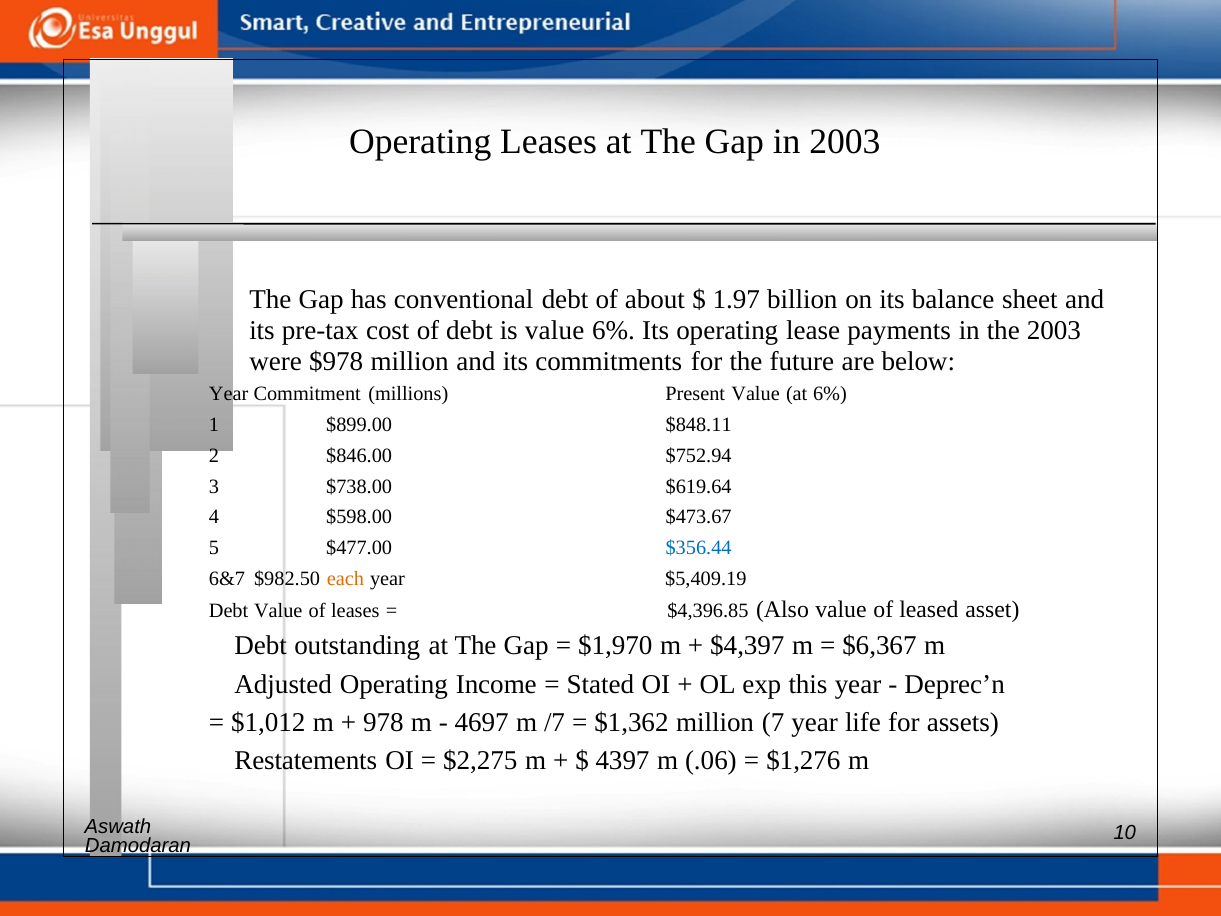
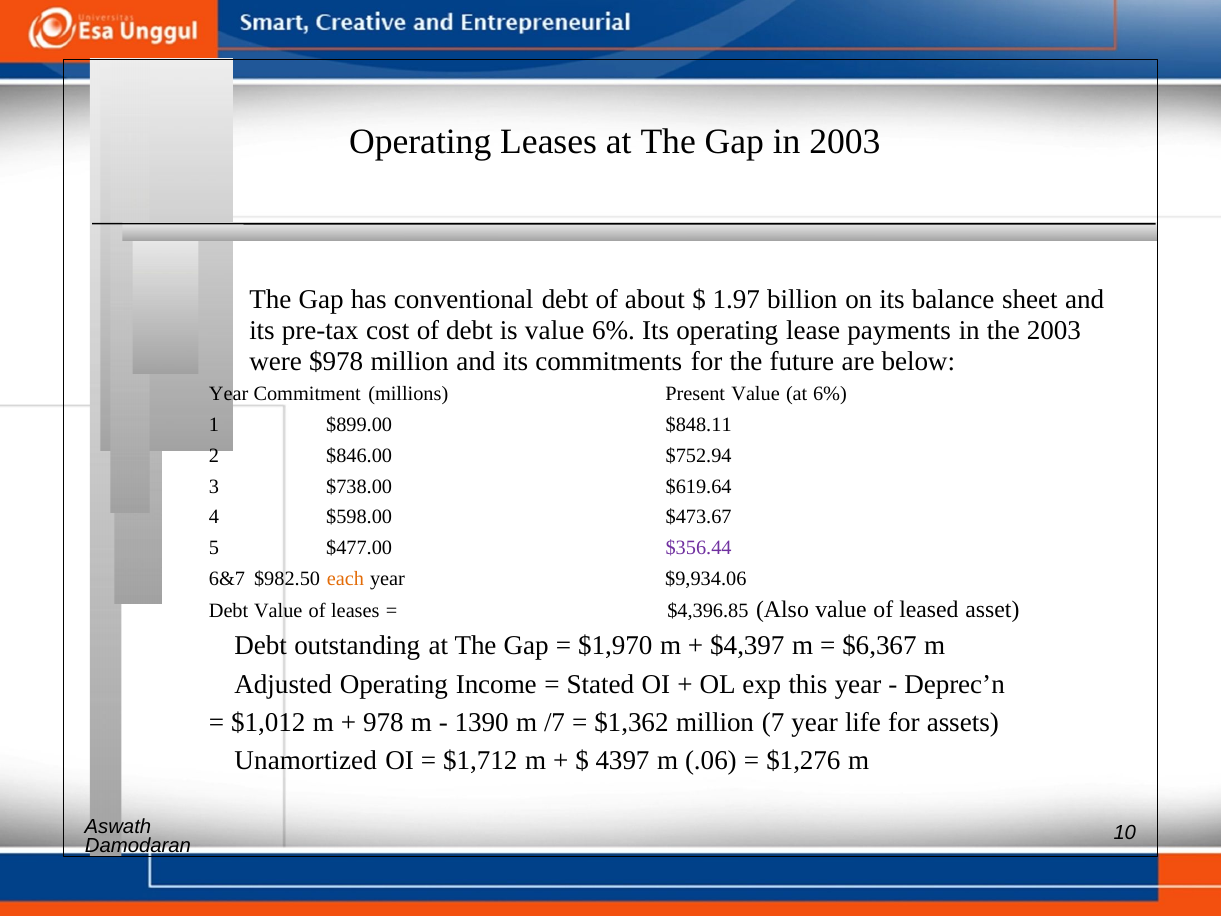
$356.44 colour: blue -> purple (699, 548)
$5,409.19: $5,409.19 -> $9,934.06 (706, 579)
4697: 4697 -> 1390 (482, 722)
Restatements: Restatements -> Unamortized (306, 760)
$2,275: $2,275 -> $1,712 (480, 760)
